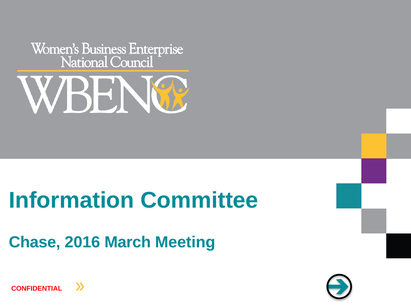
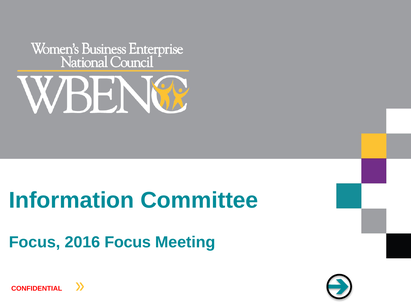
Chase: Chase -> Focus (35, 242)
2016 March: March -> Focus (128, 242)
